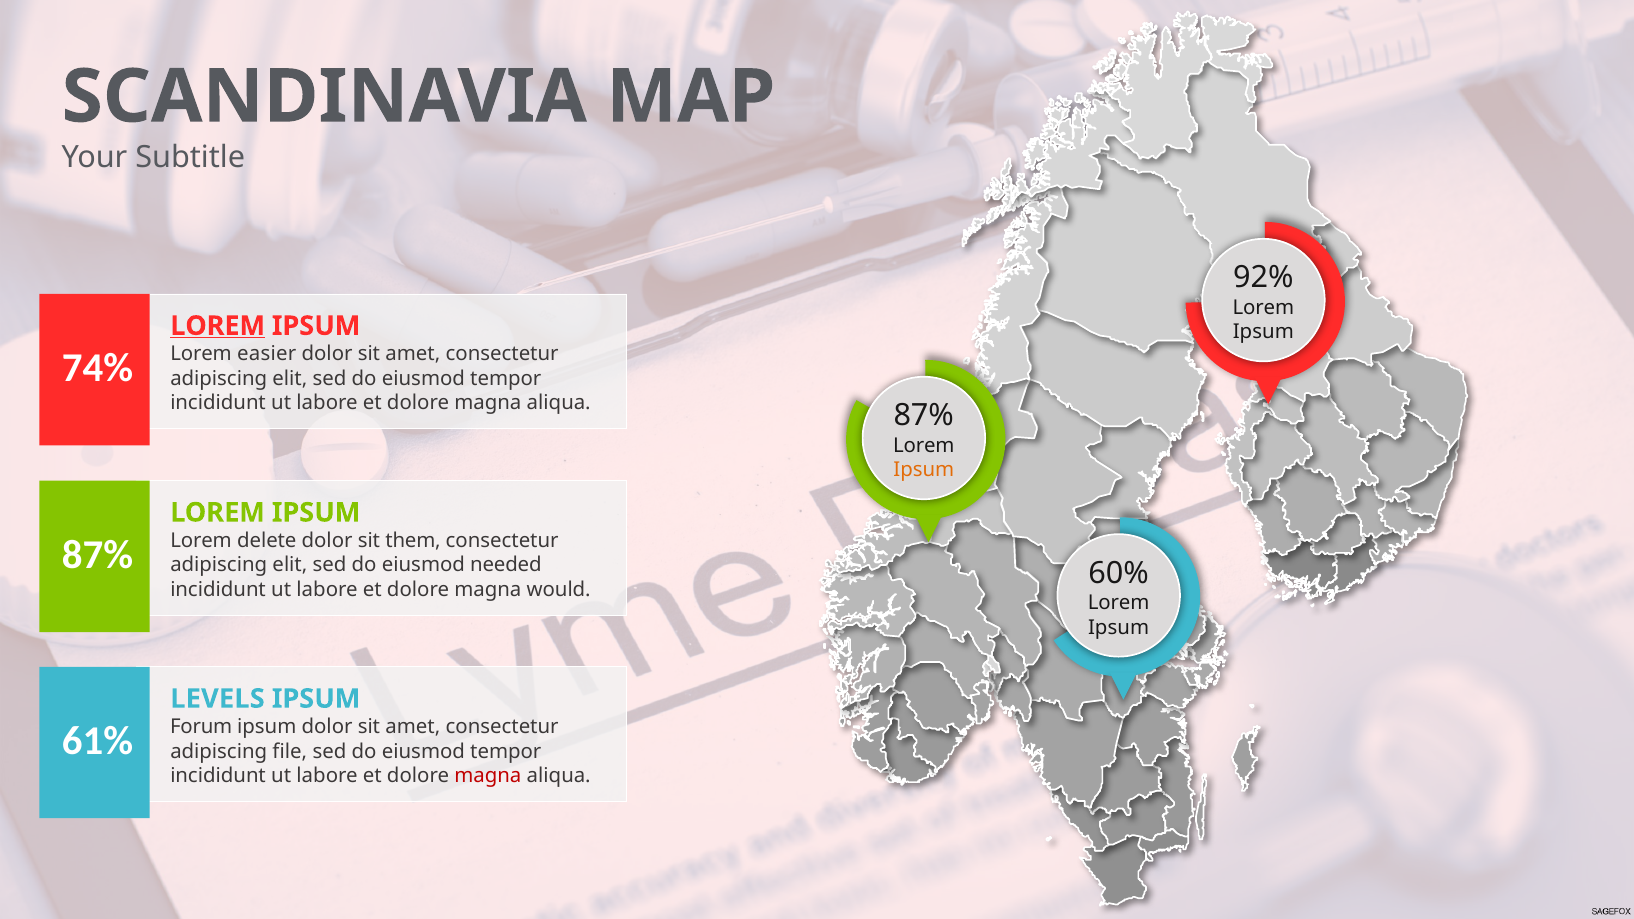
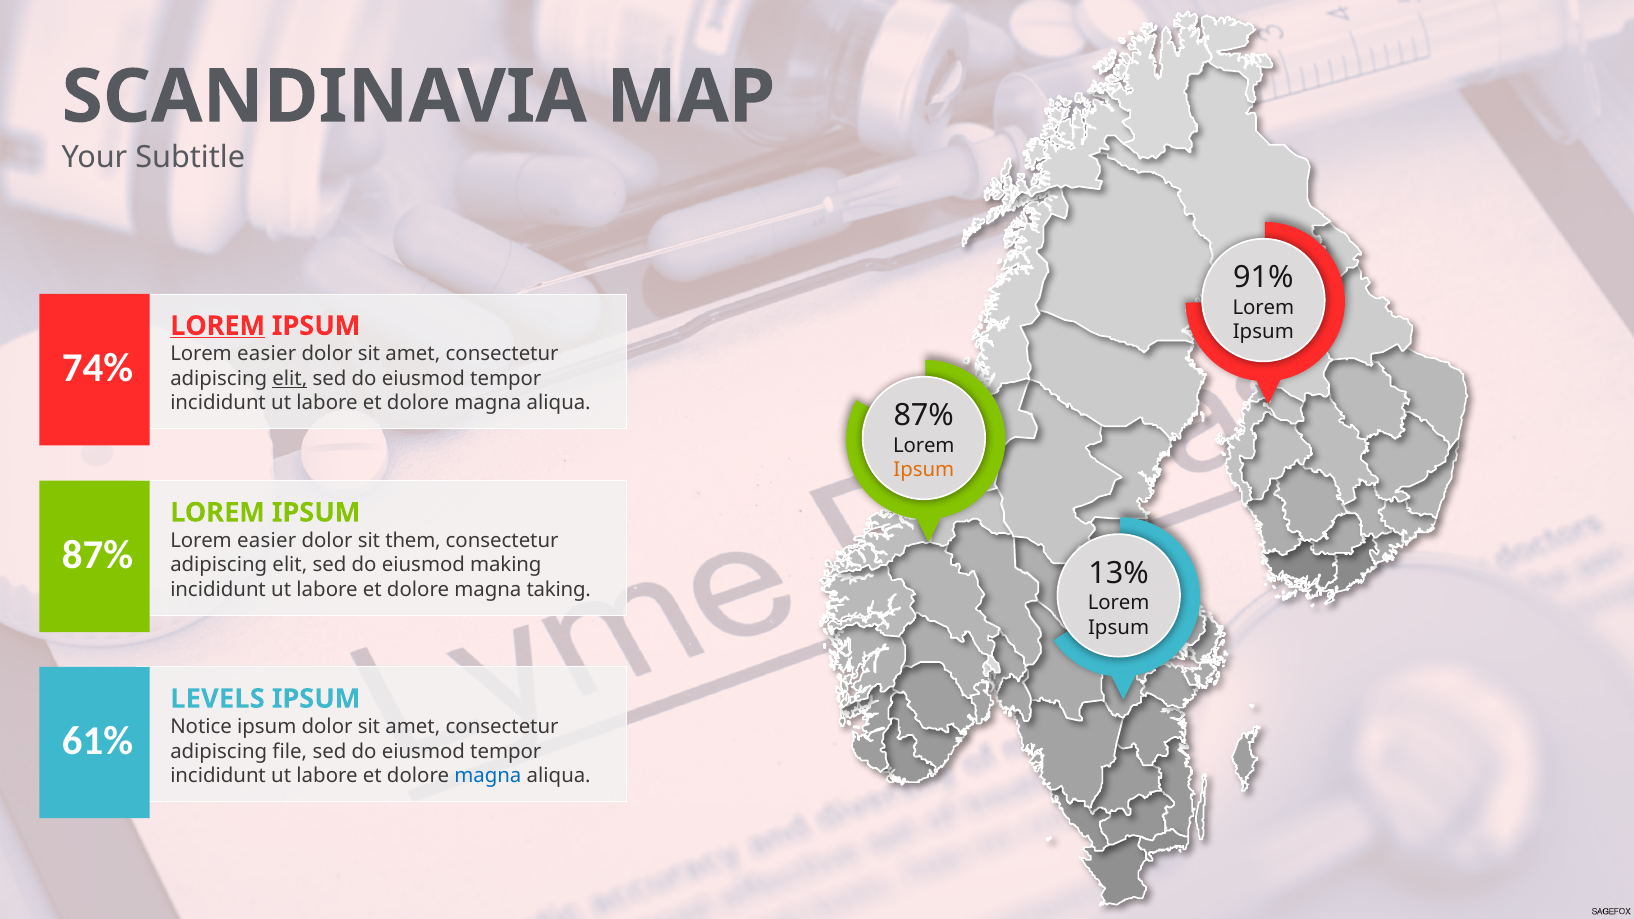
92%: 92% -> 91% (1263, 278)
elit underline: none -> present (290, 379)
delete: delete -> easier (267, 541)
needed: needed -> making (506, 565)
60%: 60% -> 13% (1119, 573)
would: would -> taking (559, 590)
Forum: Forum -> Notice (201, 727)
magna colour: red -> blue (488, 776)
